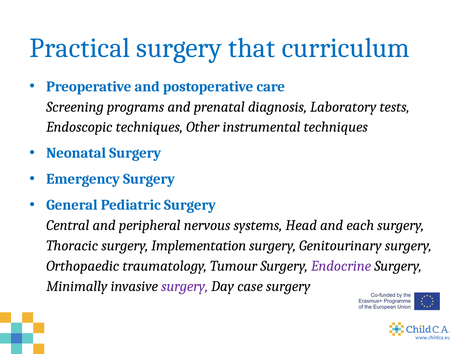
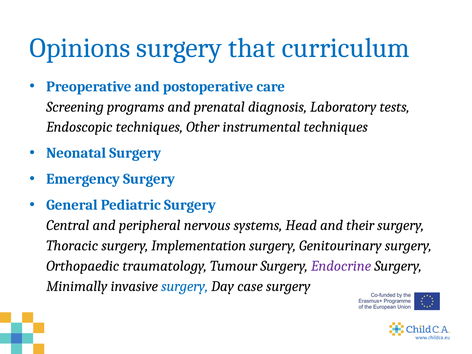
Practical: Practical -> Opinions (80, 48)
each: each -> their (360, 225)
surgery colour: purple -> blue (185, 286)
